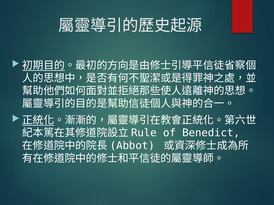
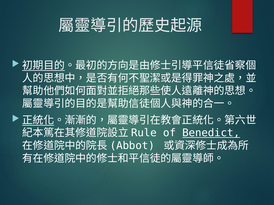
Benedict underline: none -> present (211, 133)
